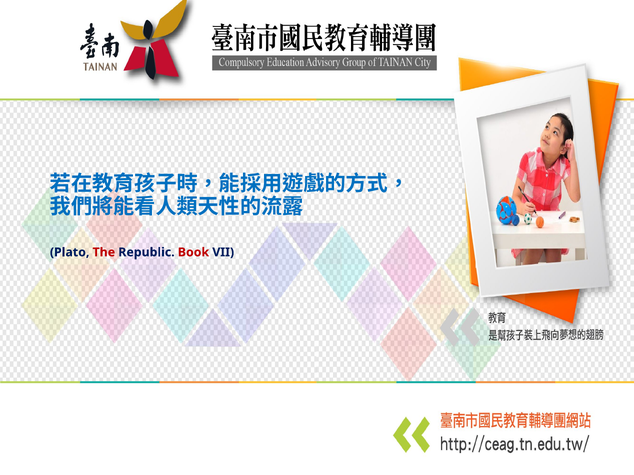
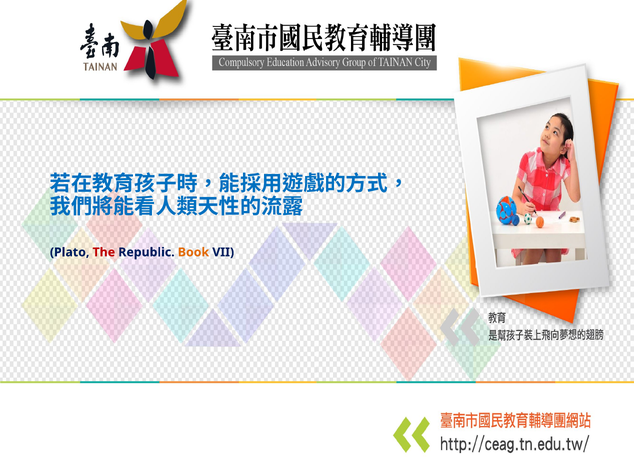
Book colour: red -> orange (193, 253)
